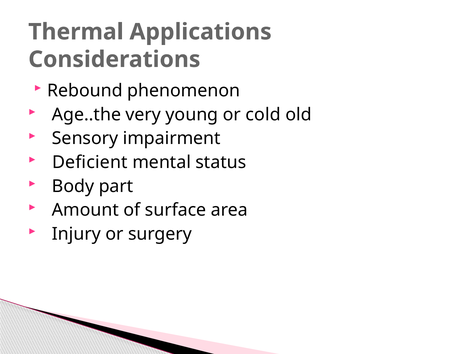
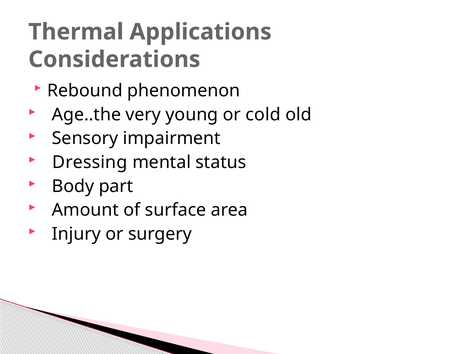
Deficient: Deficient -> Dressing (90, 163)
